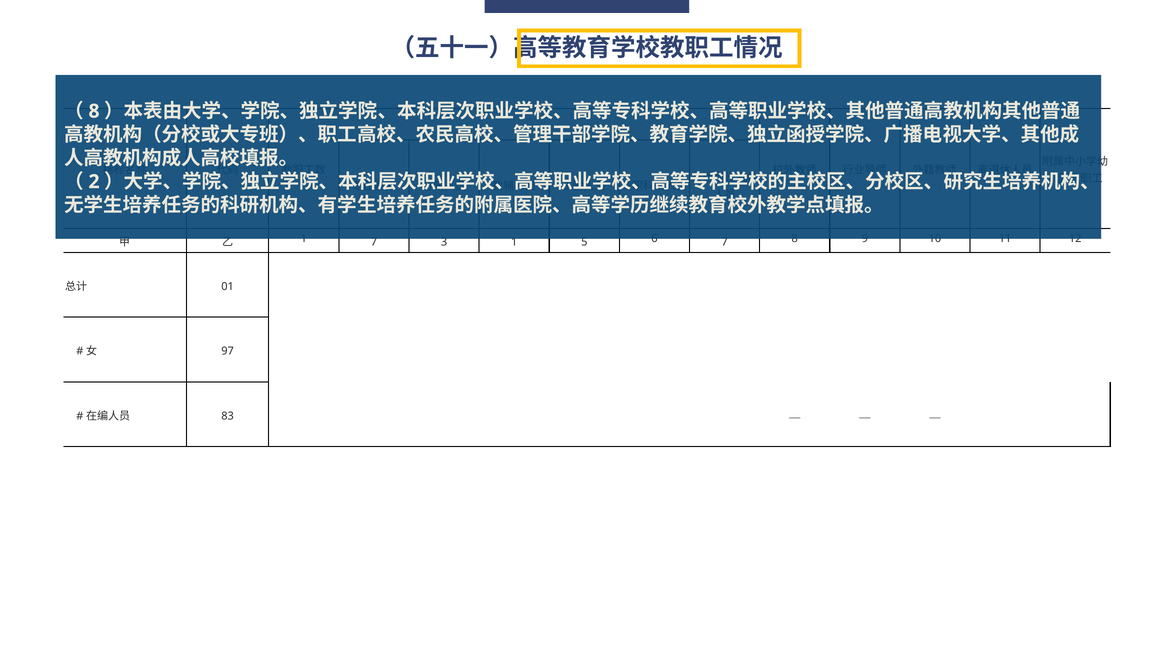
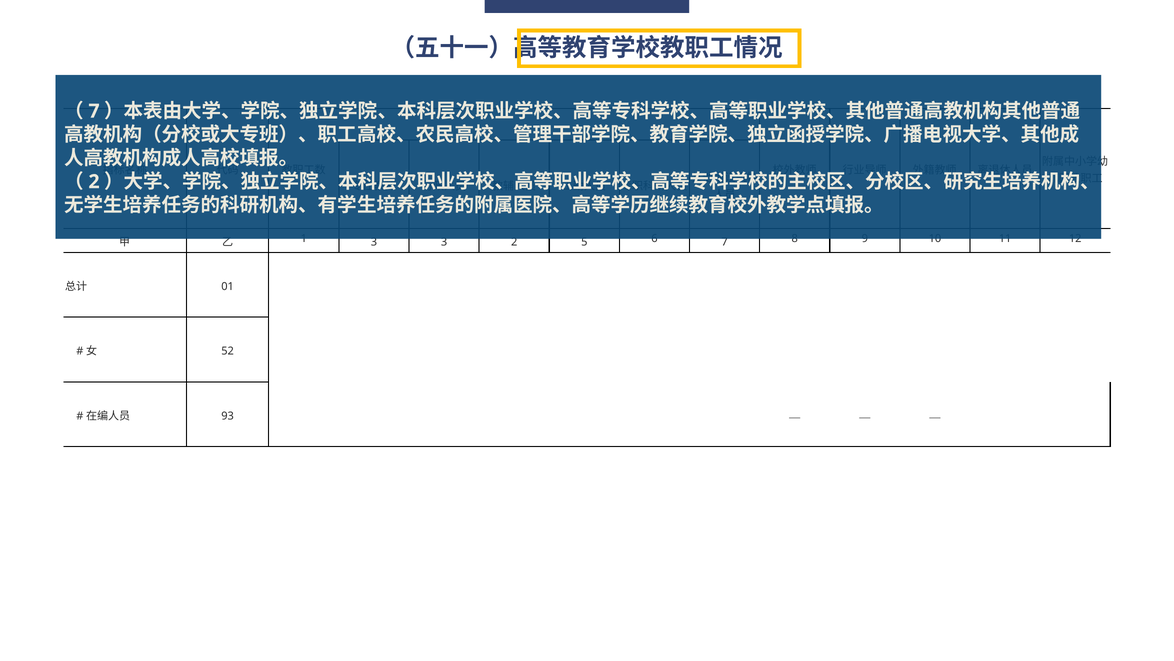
8: 8 -> 7 (94, 111)
7: 7 -> 3 (374, 242)
3 1: 1 -> 2 (514, 242)
97: 97 -> 52 (228, 351)
83: 83 -> 93 (228, 416)
